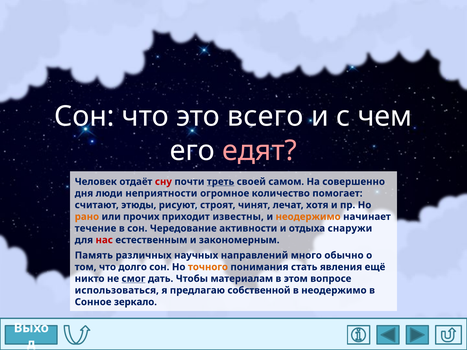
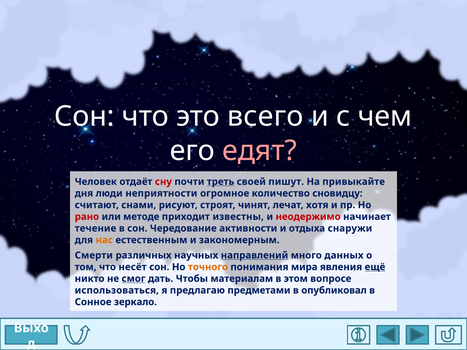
самом: самом -> пишут (286, 182)
совершенно: совершенно -> привыкайте (354, 182)
помогает: помогает -> сновидцу (337, 193)
этюды: этюды -> снами (139, 205)
рано colour: orange -> red (87, 217)
прочих: прочих -> методе (141, 217)
неодержимо colour: orange -> red (308, 217)
нас colour: red -> orange (104, 240)
Память: Память -> Смерти (94, 255)
направлений underline: none -> present (255, 255)
обычно: обычно -> данных (344, 255)
долго: долго -> несёт (133, 267)
стать: стать -> мира (304, 267)
ещё underline: none -> present (375, 267)
собственной: собственной -> предметами (259, 291)
в неодержимо: неодержимо -> опубликовал (334, 291)
